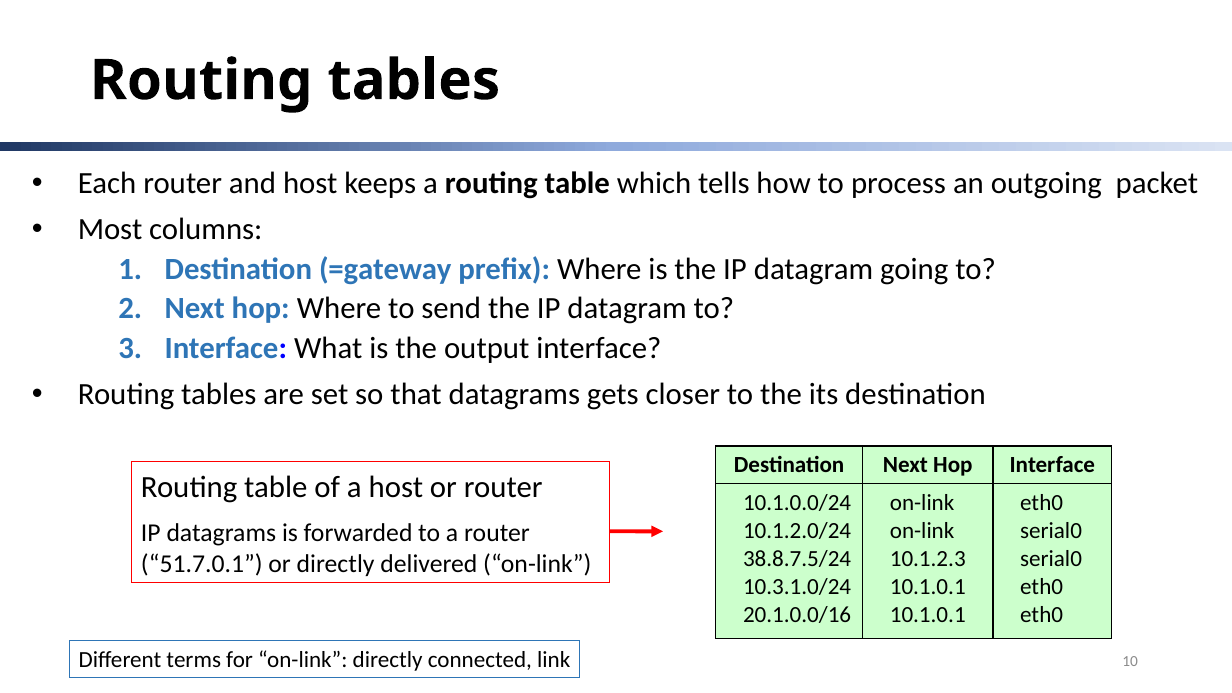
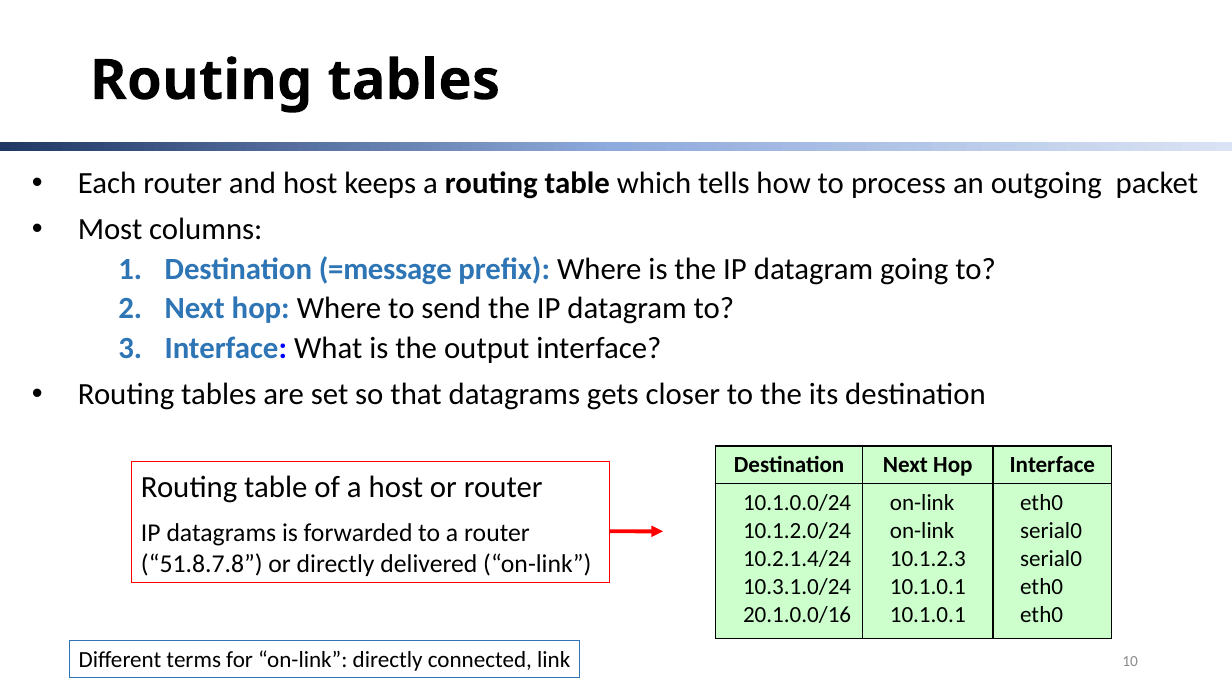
=gateway: =gateway -> =message (385, 269)
38.8.7.5/24: 38.8.7.5/24 -> 10.2.1.4/24 (797, 559)
51.7.0.1: 51.7.0.1 -> 51.8.7.8 (202, 564)
